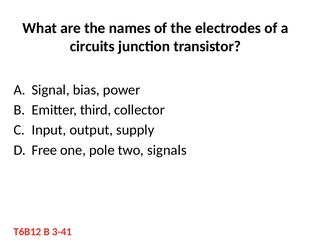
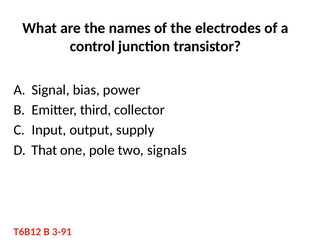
circuits: circuits -> control (92, 46)
Free: Free -> That (44, 150)
3-41: 3-41 -> 3-91 (62, 232)
